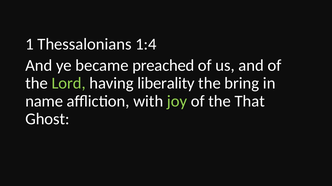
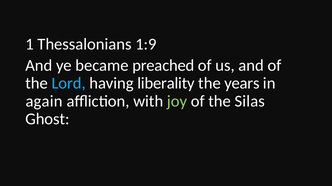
1:4: 1:4 -> 1:9 (146, 44)
Lord colour: light green -> light blue (69, 84)
bring: bring -> years (242, 84)
name: name -> again (44, 101)
That: That -> Silas (250, 101)
